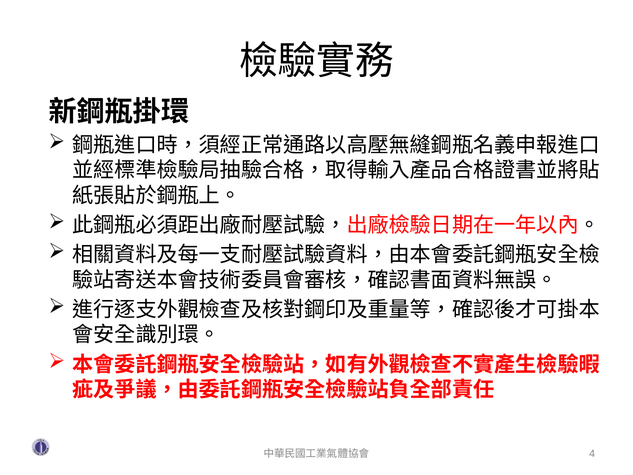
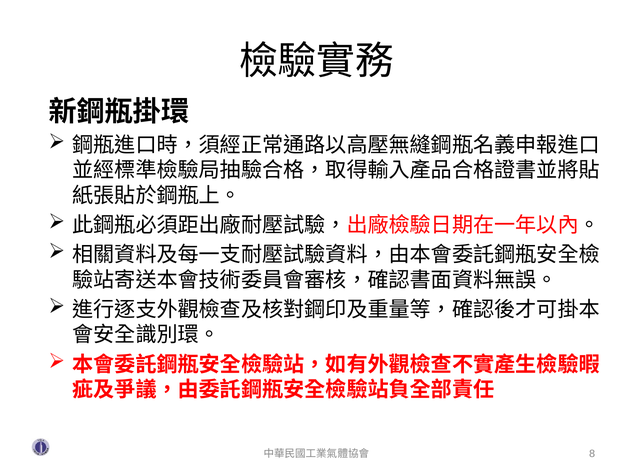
4: 4 -> 8 (592, 453)
